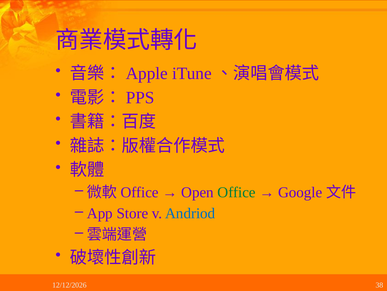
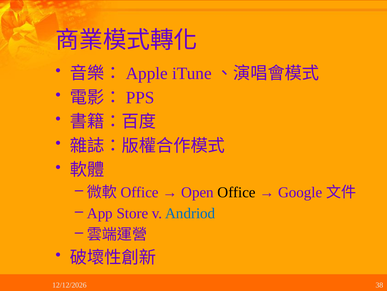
Office colour: green -> black (237, 192)
